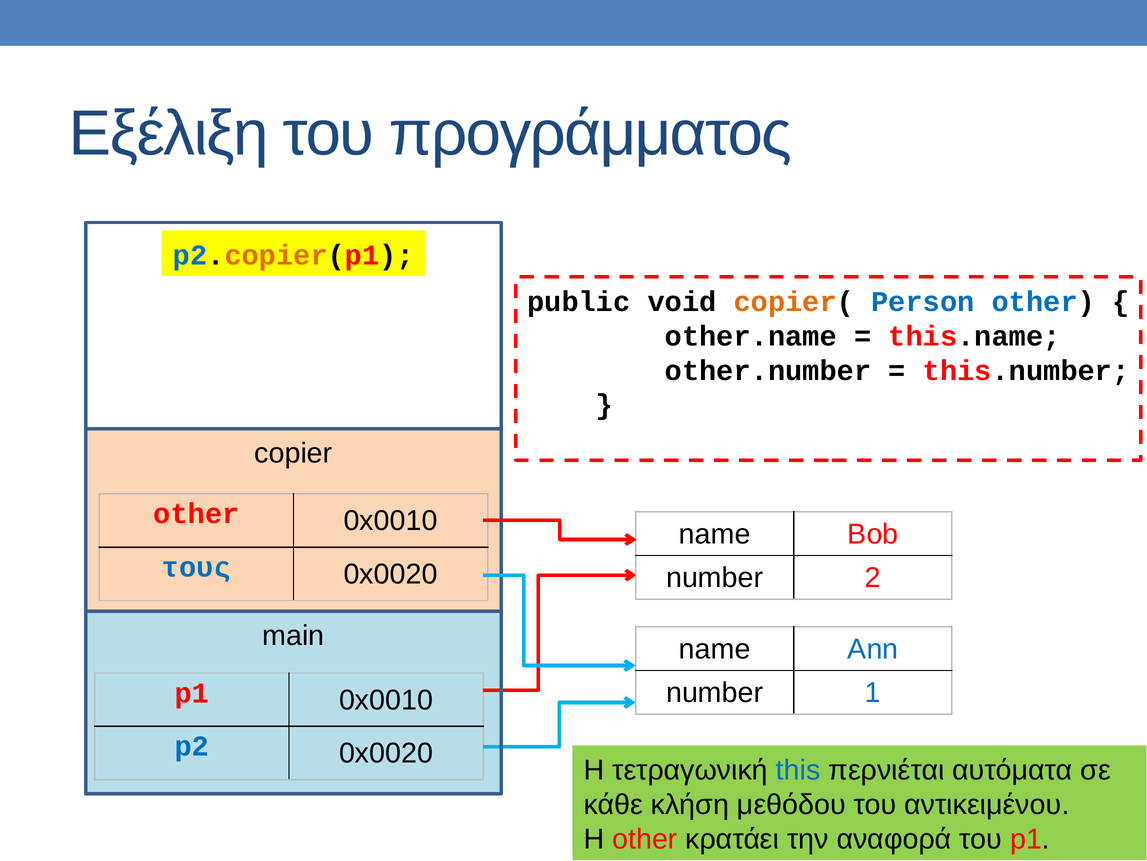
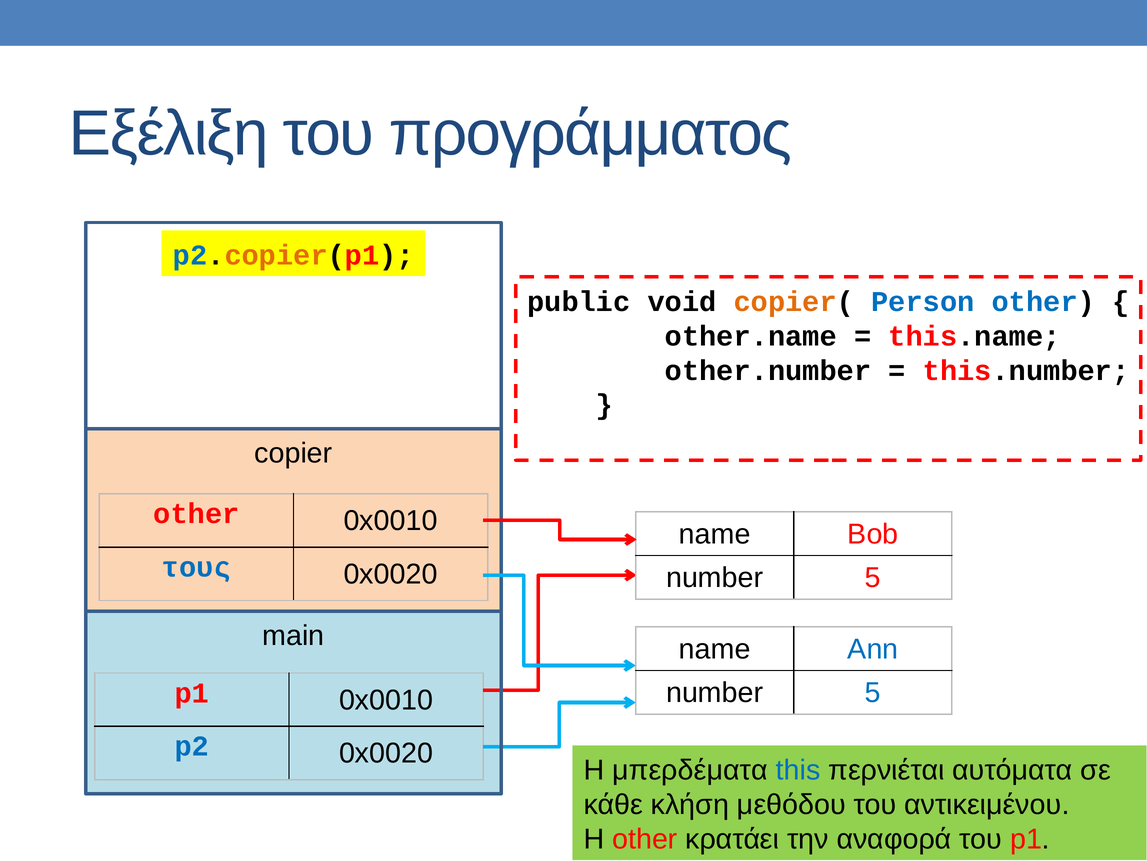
2: 2 -> 5 (873, 577)
1: 1 -> 5 (873, 692)
τετραγωνική: τετραγωνική -> μπερδέματα (690, 770)
